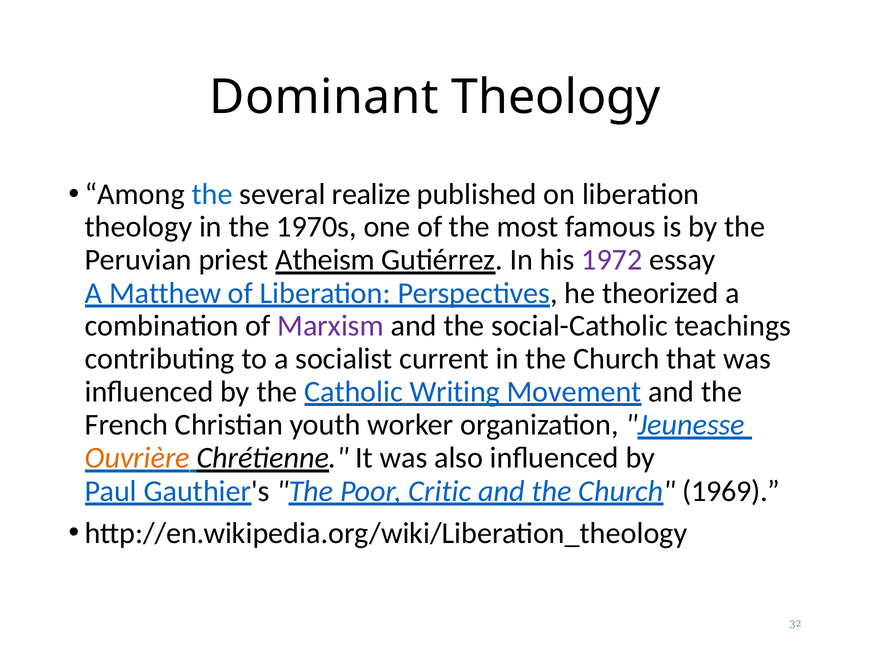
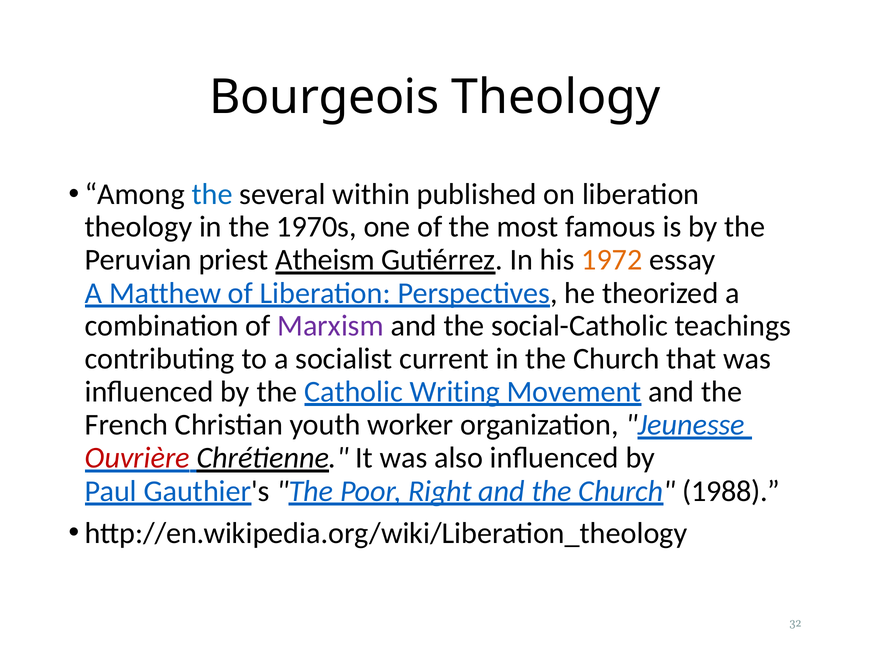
Dominant: Dominant -> Bourgeois (324, 97)
realize: realize -> within (371, 194)
1972 colour: purple -> orange (612, 260)
Ouvrière colour: orange -> red (137, 458)
Critic: Critic -> Right (440, 491)
1969: 1969 -> 1988 (731, 491)
